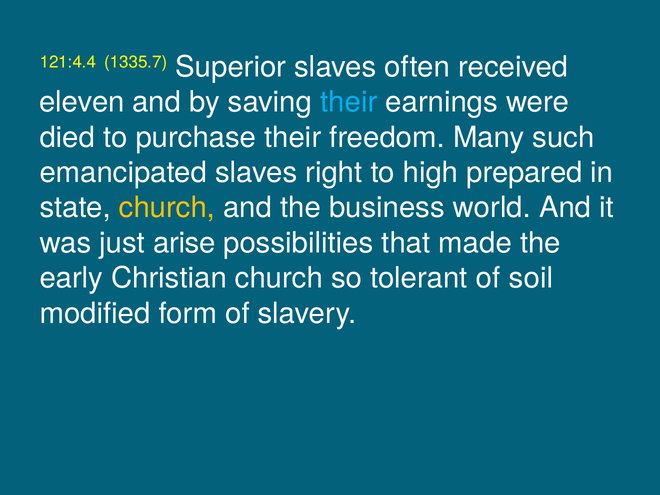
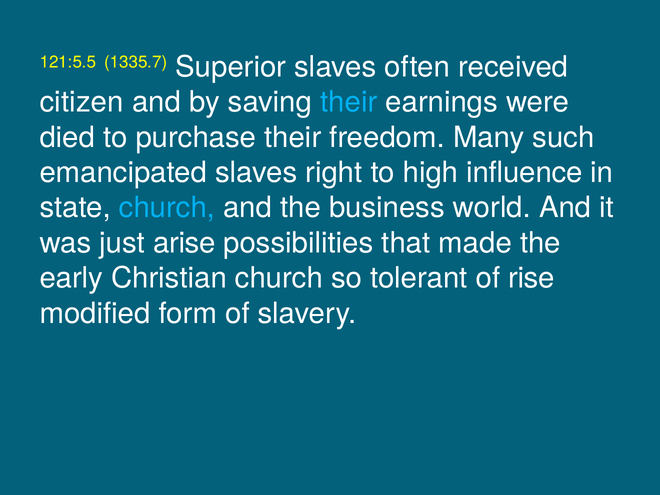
121:4.4: 121:4.4 -> 121:5.5 (68, 62)
eleven: eleven -> citizen (82, 102)
prepared: prepared -> influence (524, 173)
church colour: yellow -> light blue (167, 208)
soil: soil -> rise (531, 278)
